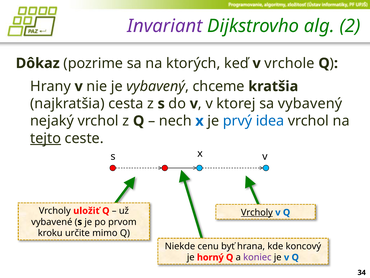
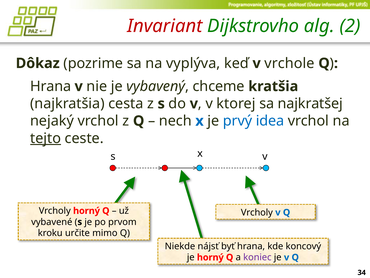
Invariant colour: purple -> red (165, 26)
ktorých: ktorých -> vyplýva (193, 63)
Hrany: Hrany -> Hrana (51, 86)
sa vybavený: vybavený -> najkratšej (310, 103)
Vrcholy uložiť: uložiť -> horný (87, 210)
Vrcholy underline: present -> none (257, 212)
cenu: cenu -> nájsť (208, 246)
